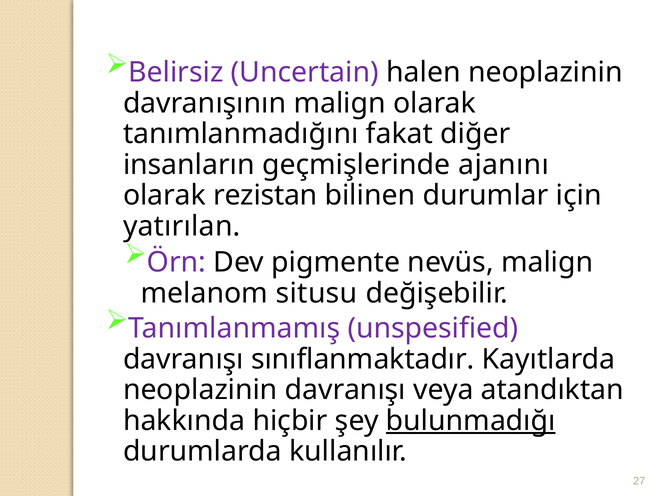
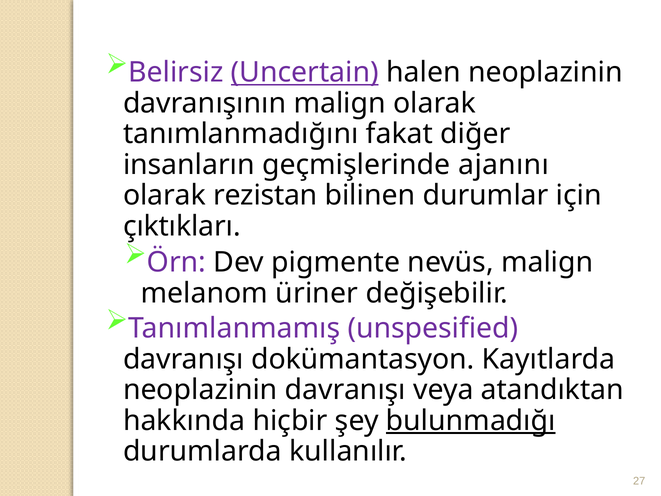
Uncertain underline: none -> present (305, 72)
yatırılan: yatırılan -> çıktıkları (182, 226)
situsu: situsu -> üriner (317, 293)
sınıflanmaktadır: sınıflanmaktadır -> dokümantasyon (363, 359)
